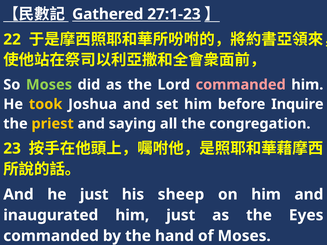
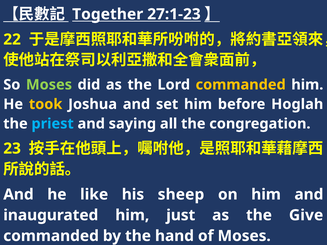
Gathered: Gathered -> Together (108, 14)
commanded colour: pink -> yellow (241, 85)
Inquire: Inquire -> Hoglah (297, 104)
priest colour: yellow -> light blue (53, 124)
he just: just -> like (94, 195)
Eyes: Eyes -> Give (306, 215)
